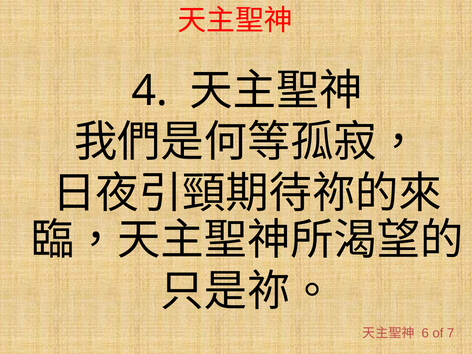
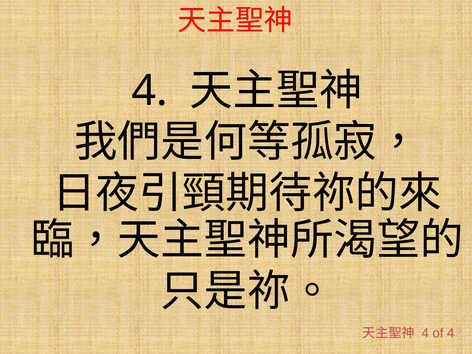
6: 6 -> 4 (425, 333)
of 7: 7 -> 4 (451, 333)
